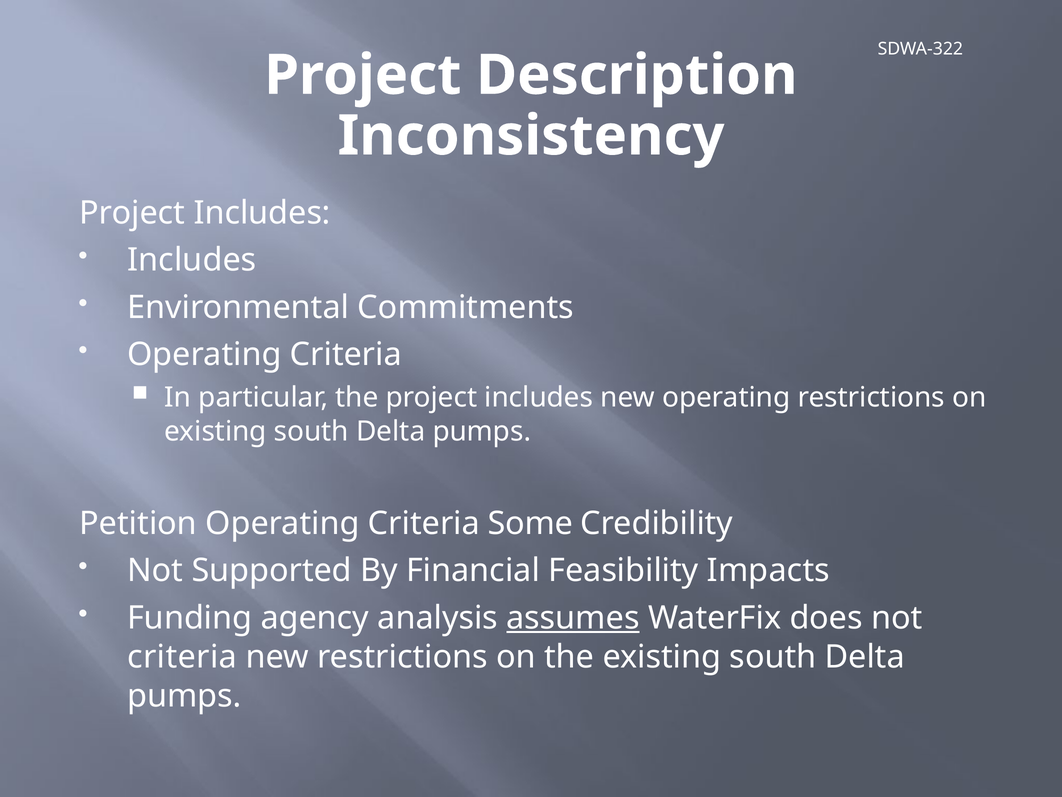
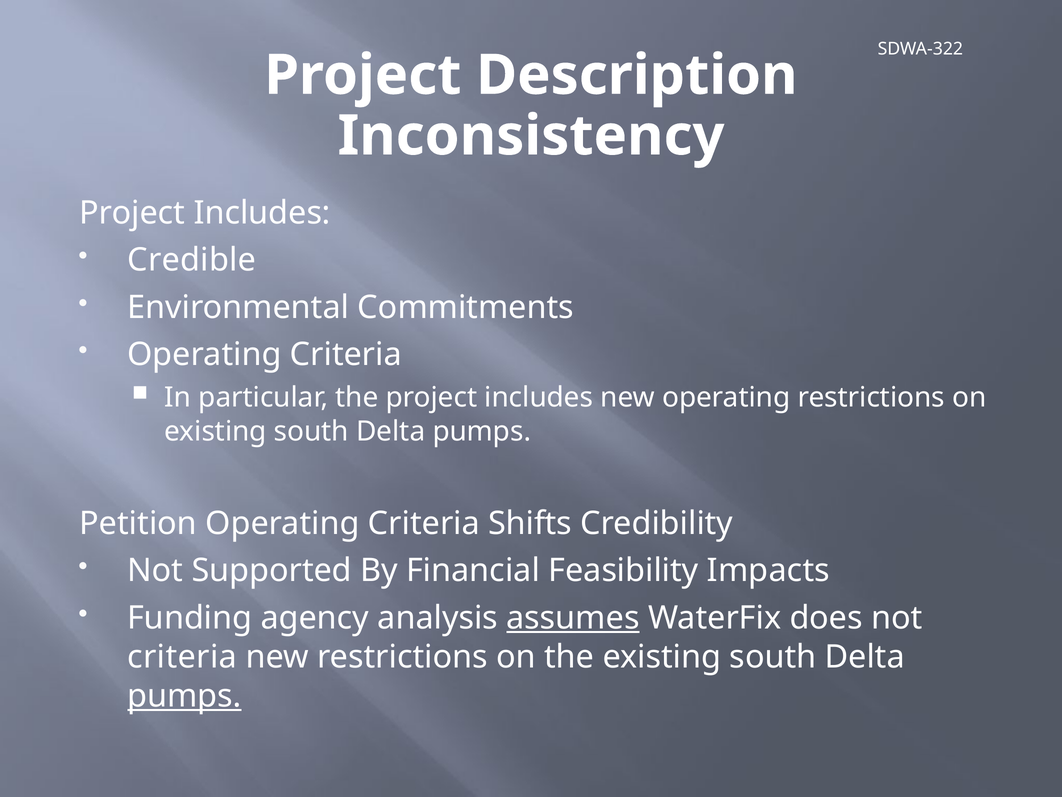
Includes: Includes -> Credible (192, 260)
Some: Some -> Shifts (530, 523)
pumps underline: none -> present (184, 695)
